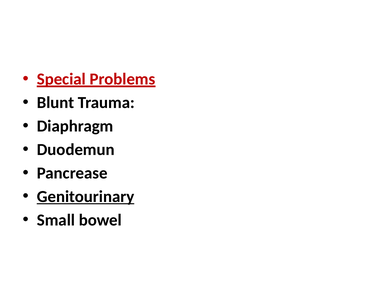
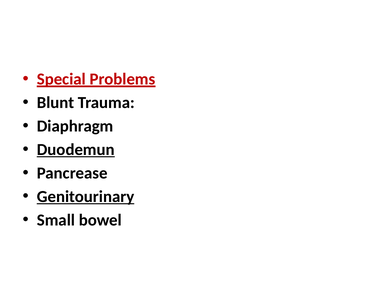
Duodemun underline: none -> present (76, 150)
